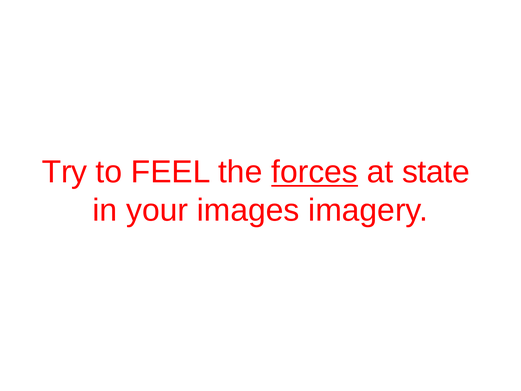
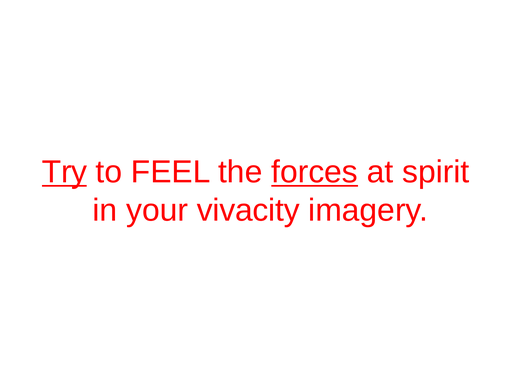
Try underline: none -> present (65, 172)
state: state -> spirit (436, 172)
images: images -> vivacity (248, 210)
